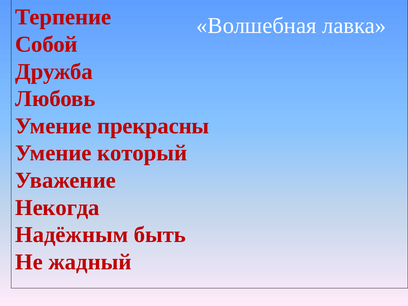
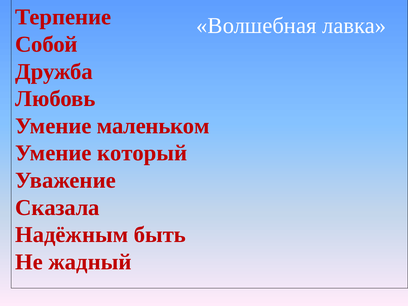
прекрасны: прекрасны -> маленьком (153, 126)
Некогда: Некогда -> Сказала (57, 208)
